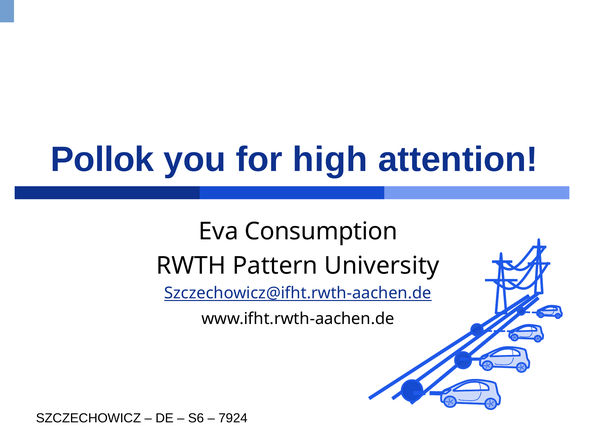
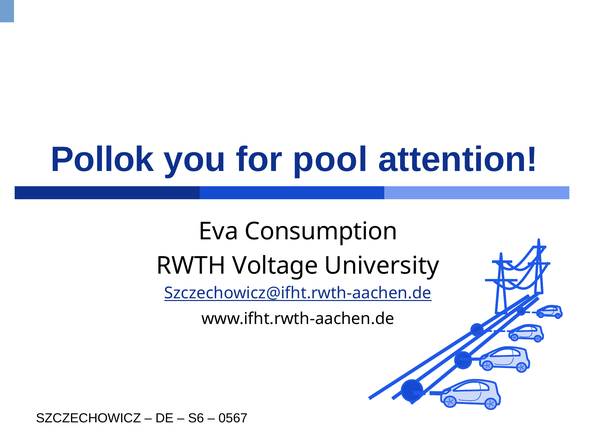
high: high -> pool (330, 160)
Pattern: Pattern -> Voltage (275, 266)
7924: 7924 -> 0567 (233, 418)
